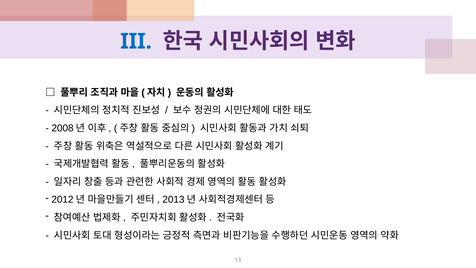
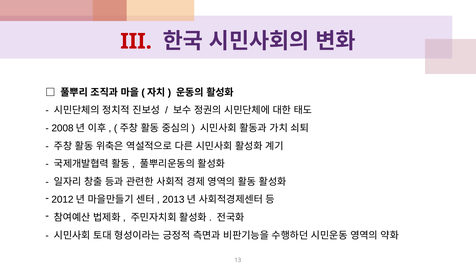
III colour: blue -> red (136, 41)
